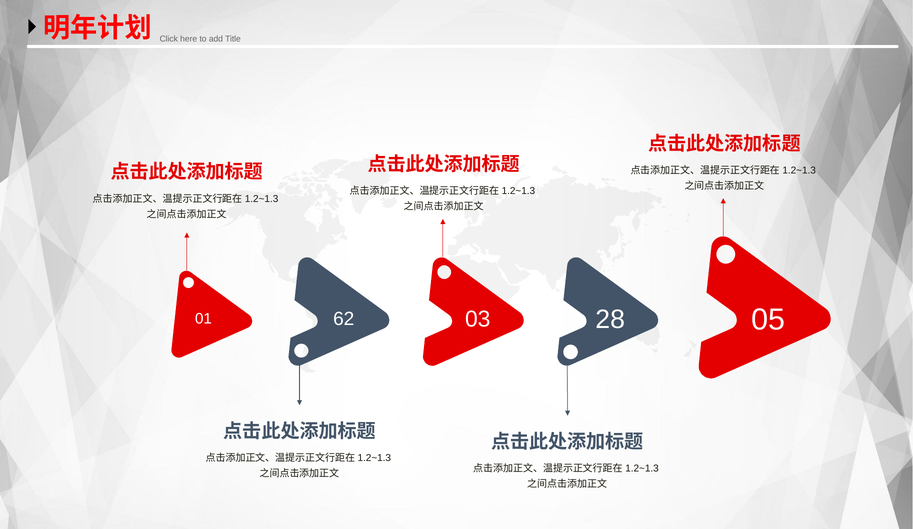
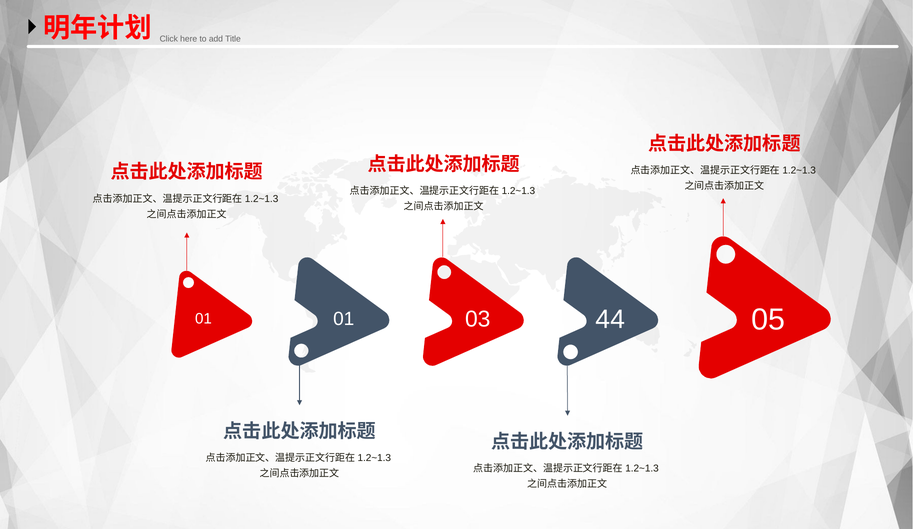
01 62: 62 -> 01 (344, 319)
28: 28 -> 44 (610, 319)
